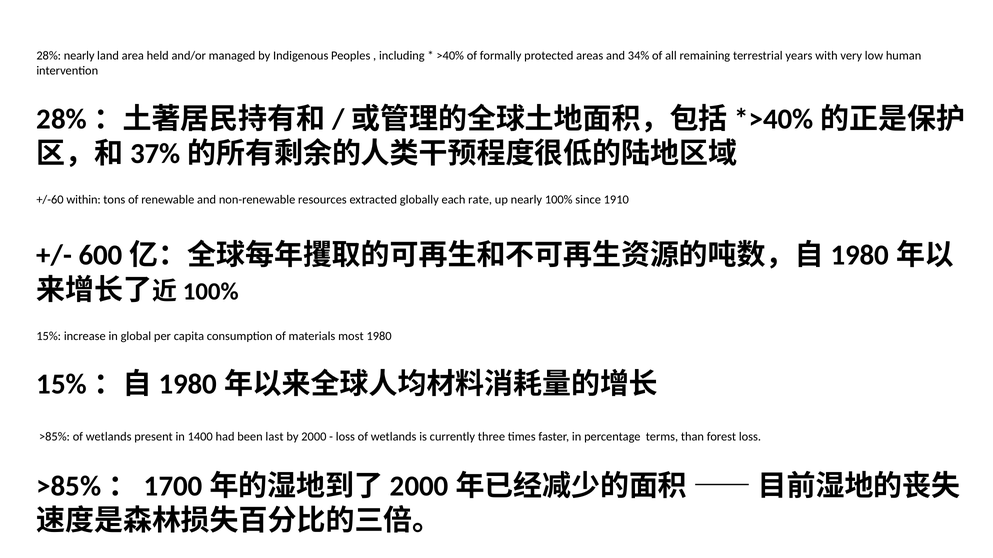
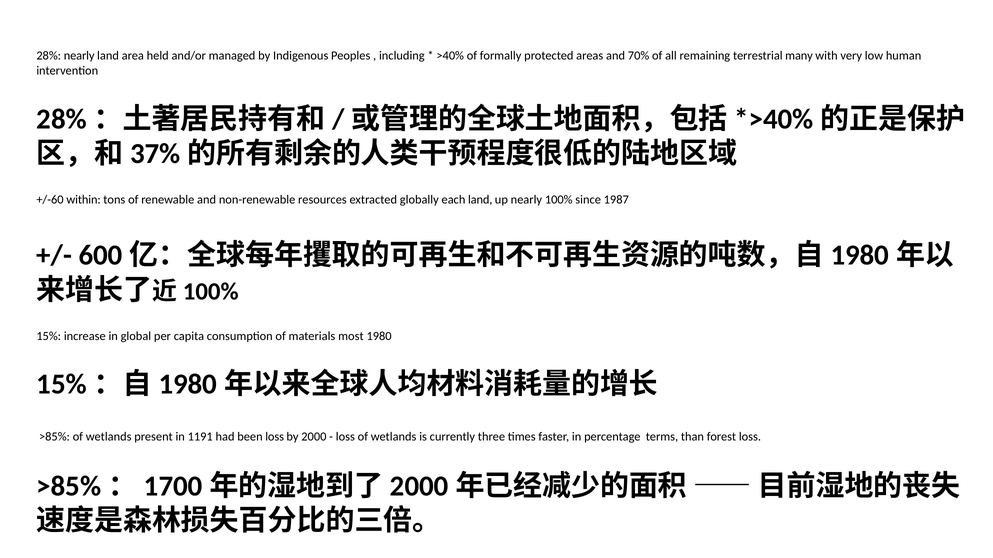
34%: 34% -> 70% (639, 56)
years: years -> many (799, 56)
each rate: rate -> land (480, 200)
1910: 1910 -> 1987 (616, 200)
1400: 1400 -> 1191 (200, 437)
been last: last -> loss (275, 437)
